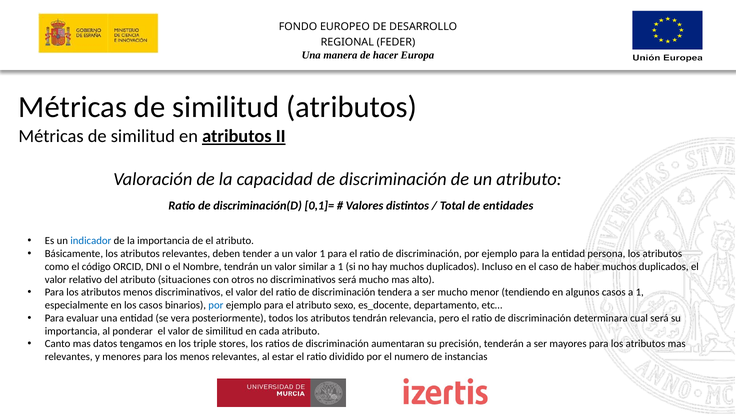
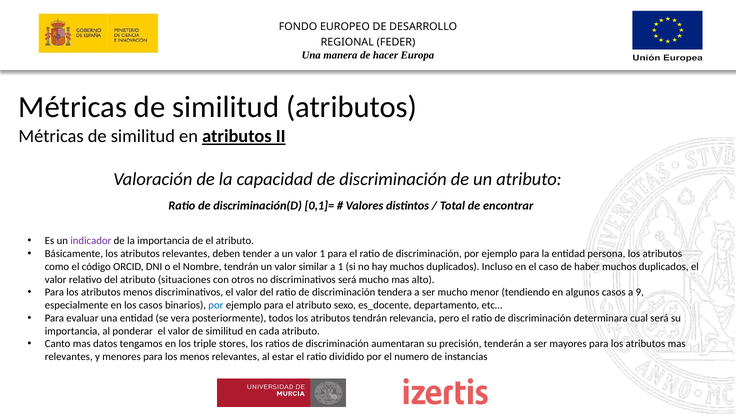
entidades: entidades -> encontrar (508, 206)
indicador colour: blue -> purple (91, 241)
casos a 1: 1 -> 9 (640, 292)
